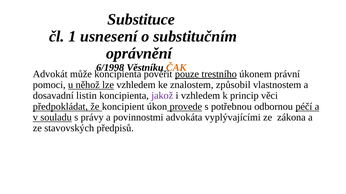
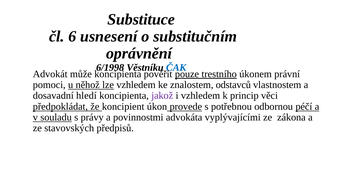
1: 1 -> 6 (72, 37)
ČAK colour: orange -> blue (176, 68)
způsobil: způsobil -> odstavců (233, 85)
listin: listin -> hledí (86, 96)
